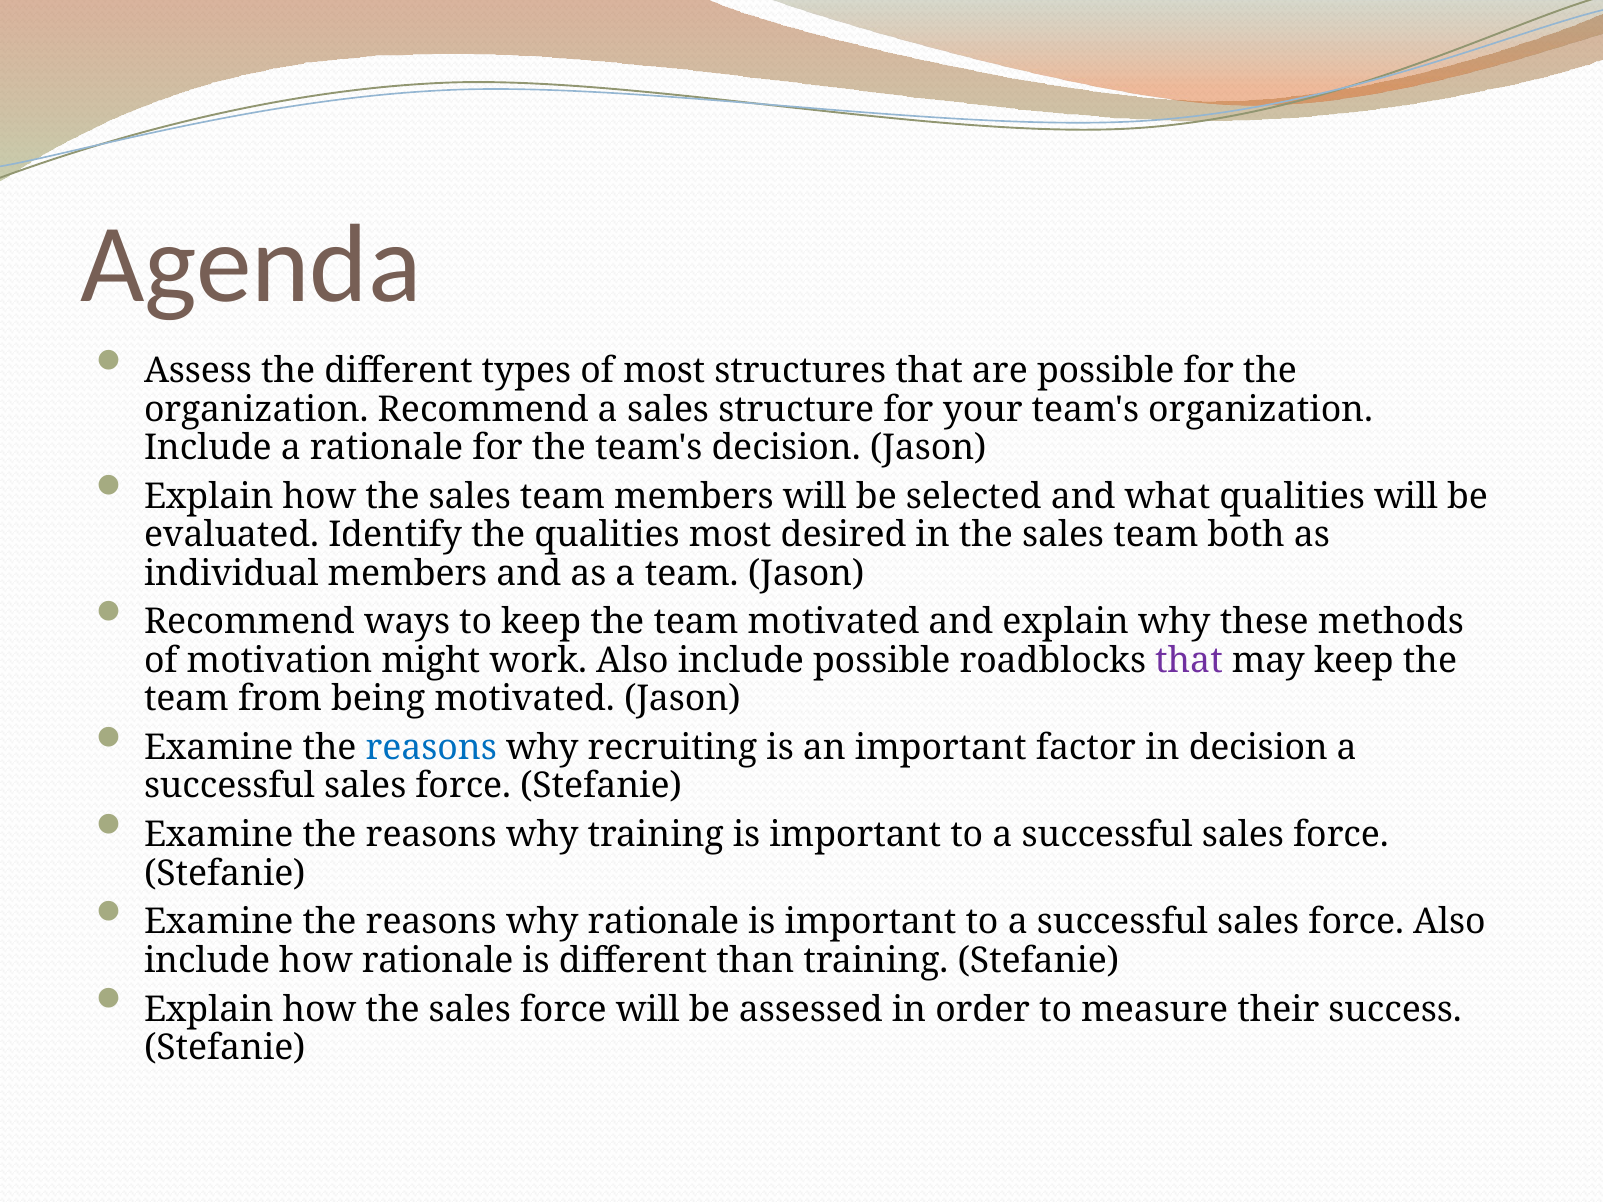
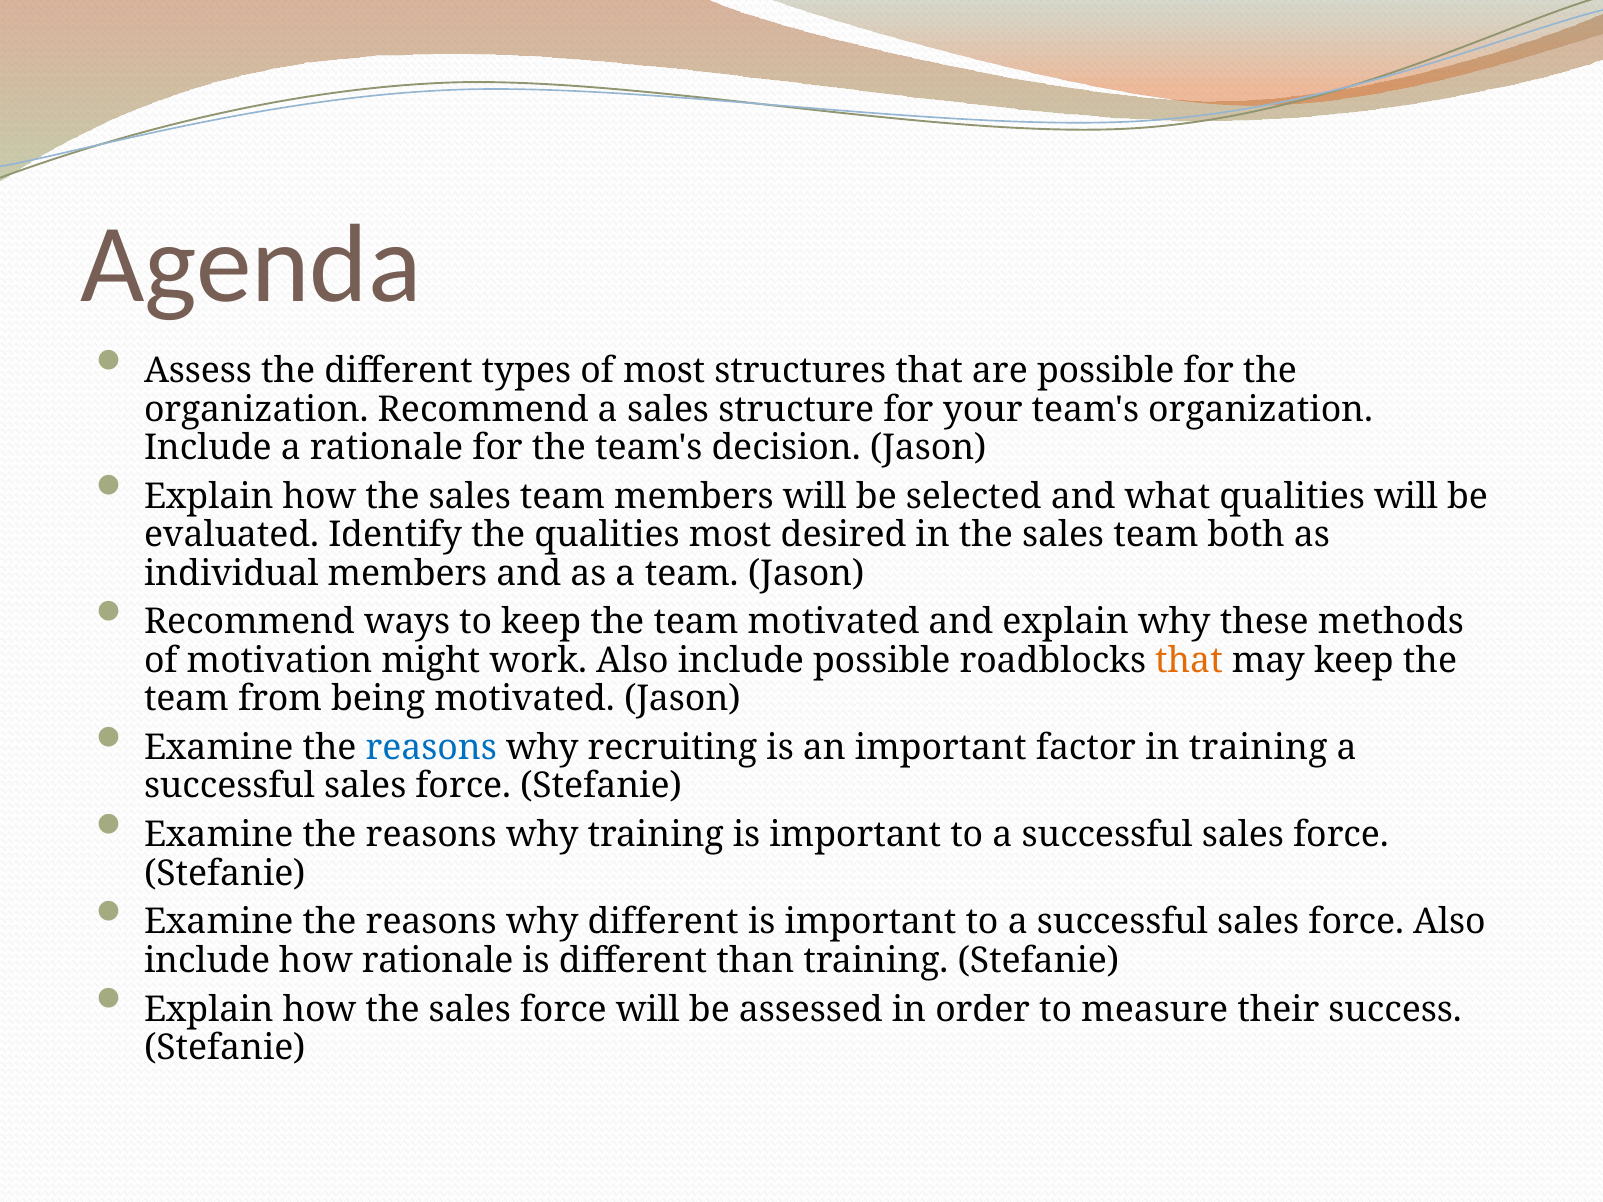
that colour: purple -> orange (1189, 661)
in decision: decision -> training (1258, 748)
why rationale: rationale -> different (663, 922)
